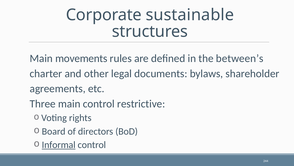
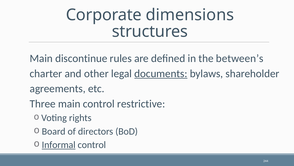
sustainable: sustainable -> dimensions (190, 15)
movements: movements -> discontinue (81, 58)
documents underline: none -> present (161, 73)
